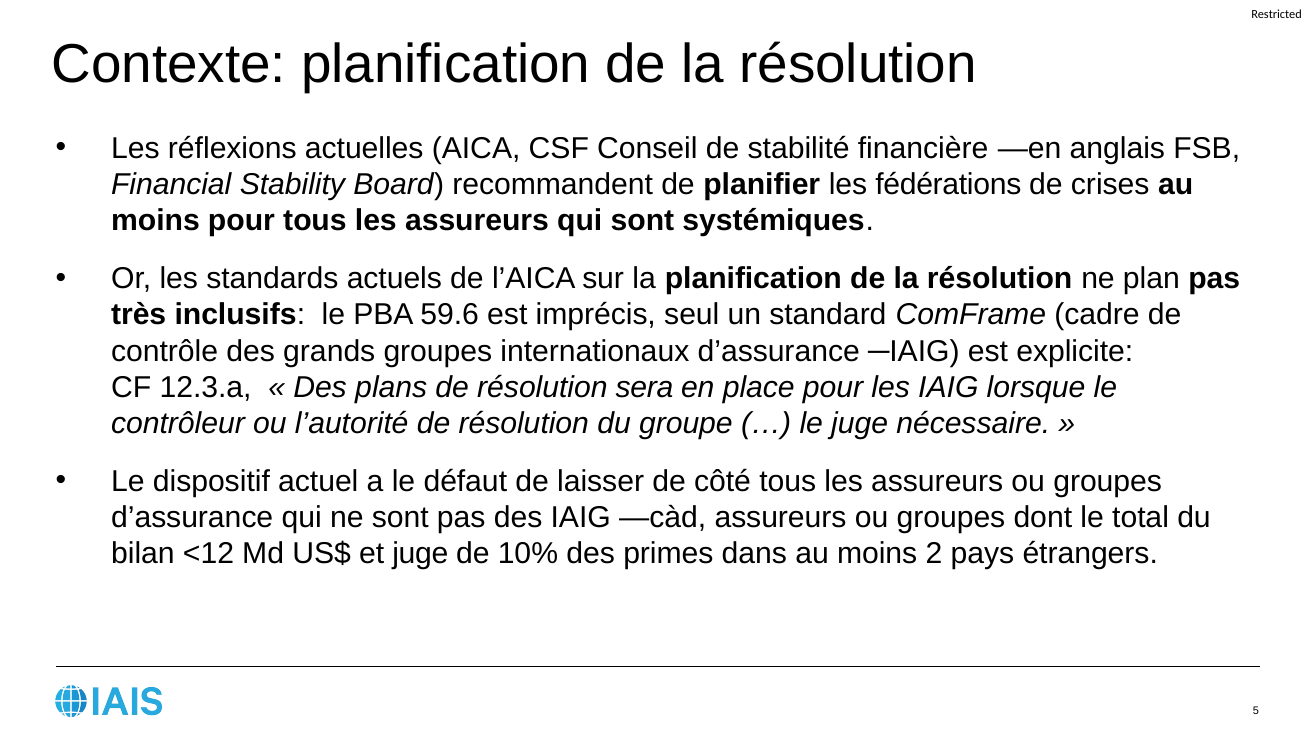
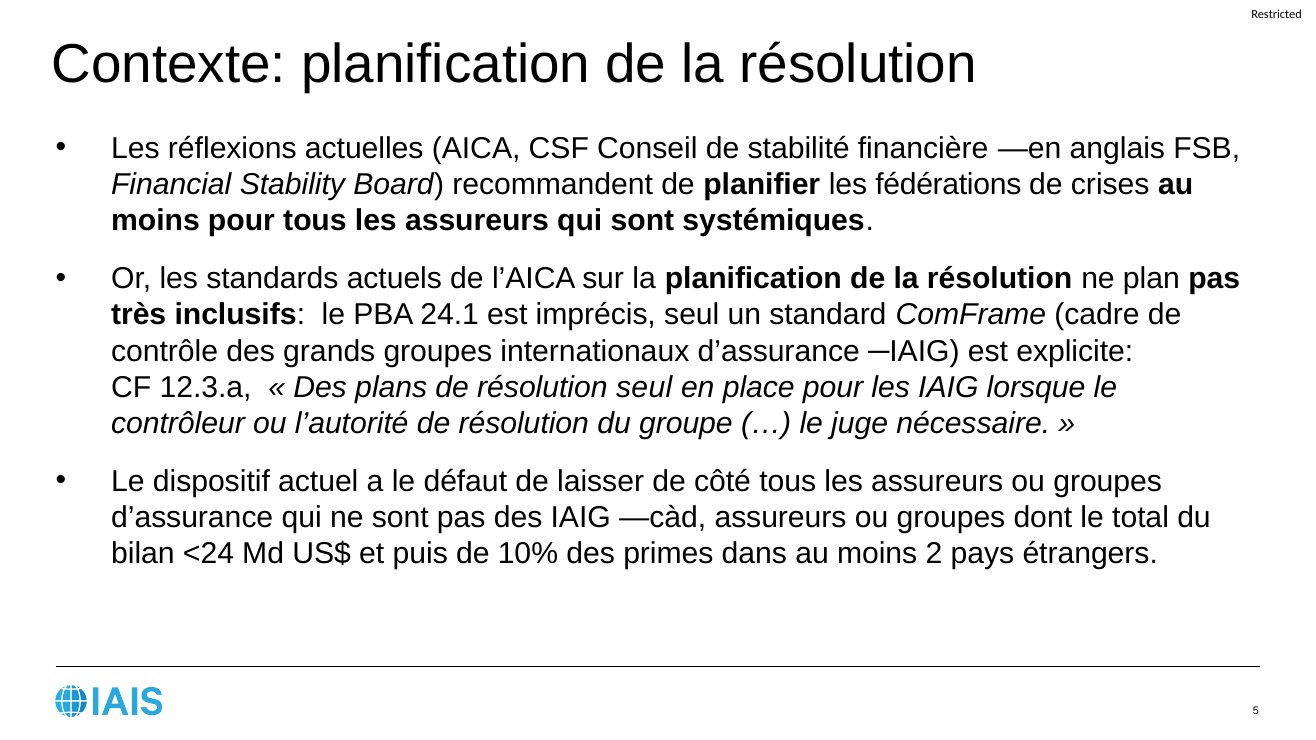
59.6: 59.6 -> 24.1 (450, 315)
résolution sera: sera -> seul (644, 387)
<12: <12 -> <24 (209, 554)
et juge: juge -> puis (420, 554)
